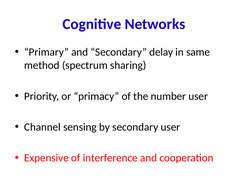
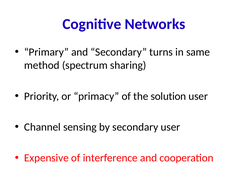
delay: delay -> turns (161, 52)
number: number -> solution (168, 96)
